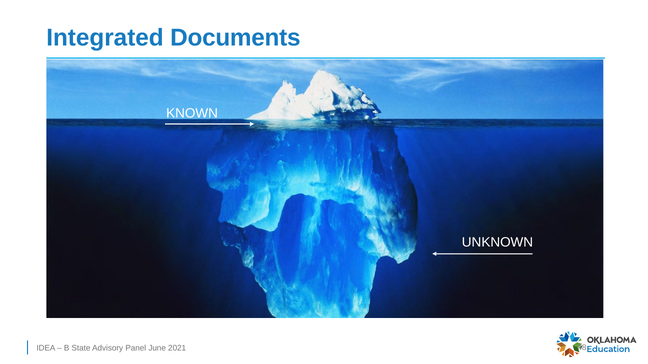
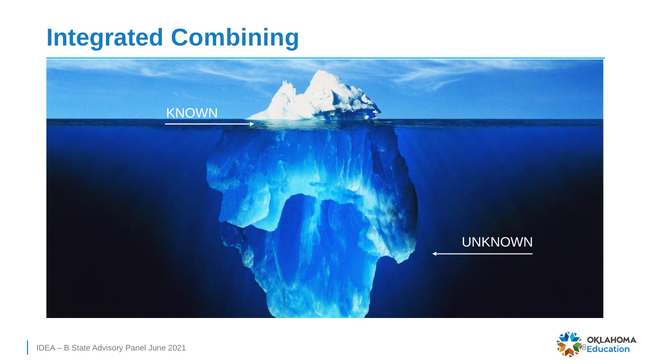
Documents: Documents -> Combining (235, 38)
